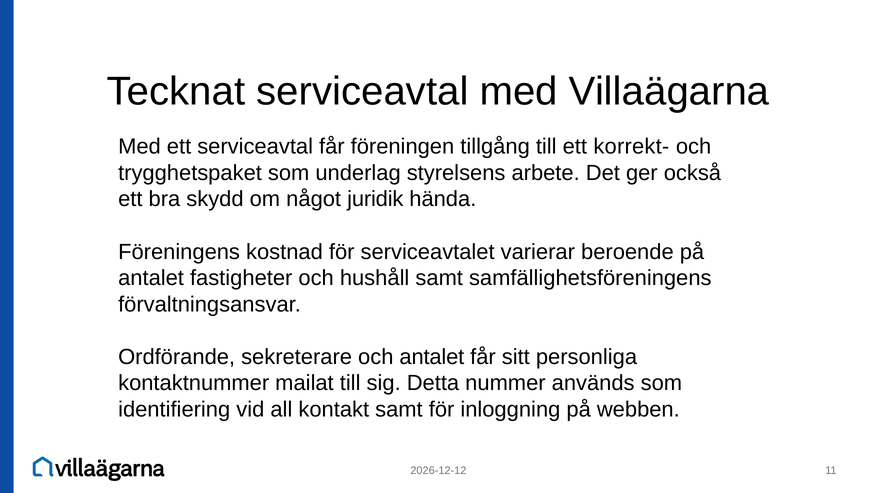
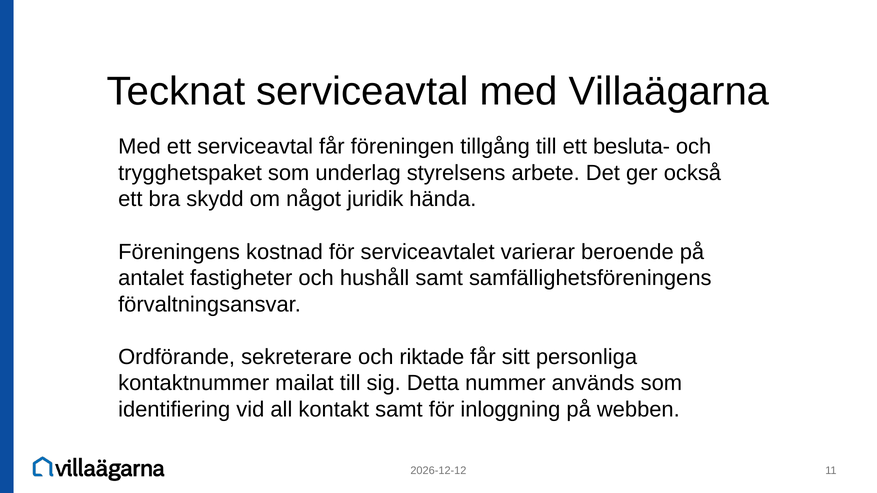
korrekt-: korrekt- -> besluta- (632, 147)
och antalet: antalet -> riktade (432, 357)
